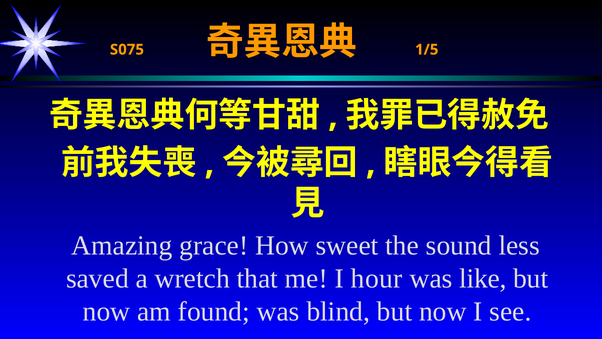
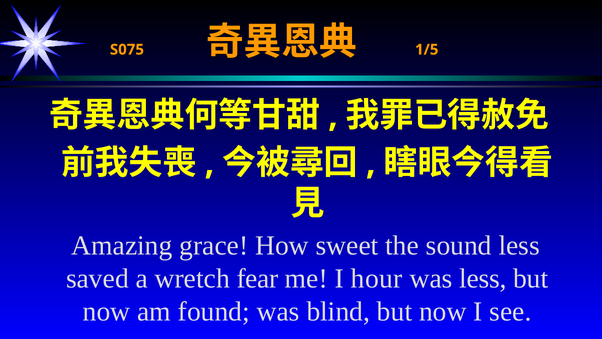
that: that -> fear (258, 278)
was like: like -> less (483, 278)
